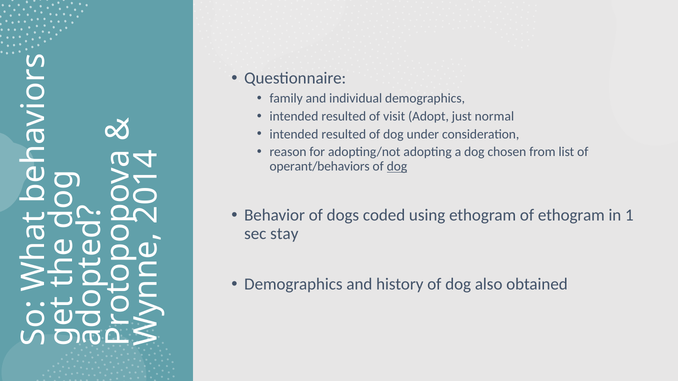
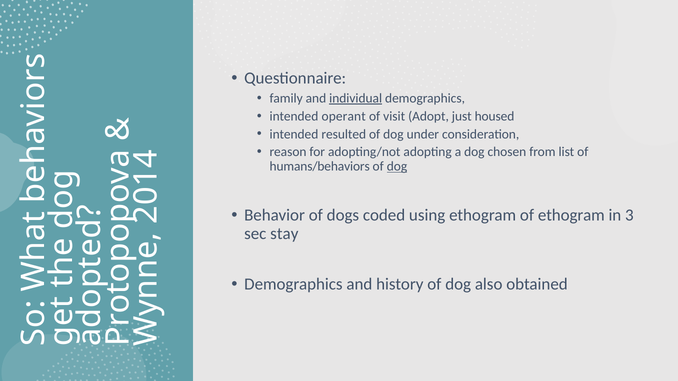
individual underline: none -> present (356, 98)
resulted: resulted -> operant (344, 116)
normal: normal -> housed (494, 116)
operant/behaviors: operant/behaviors -> humans/behaviors (320, 167)
in 1: 1 -> 3 (629, 216)
